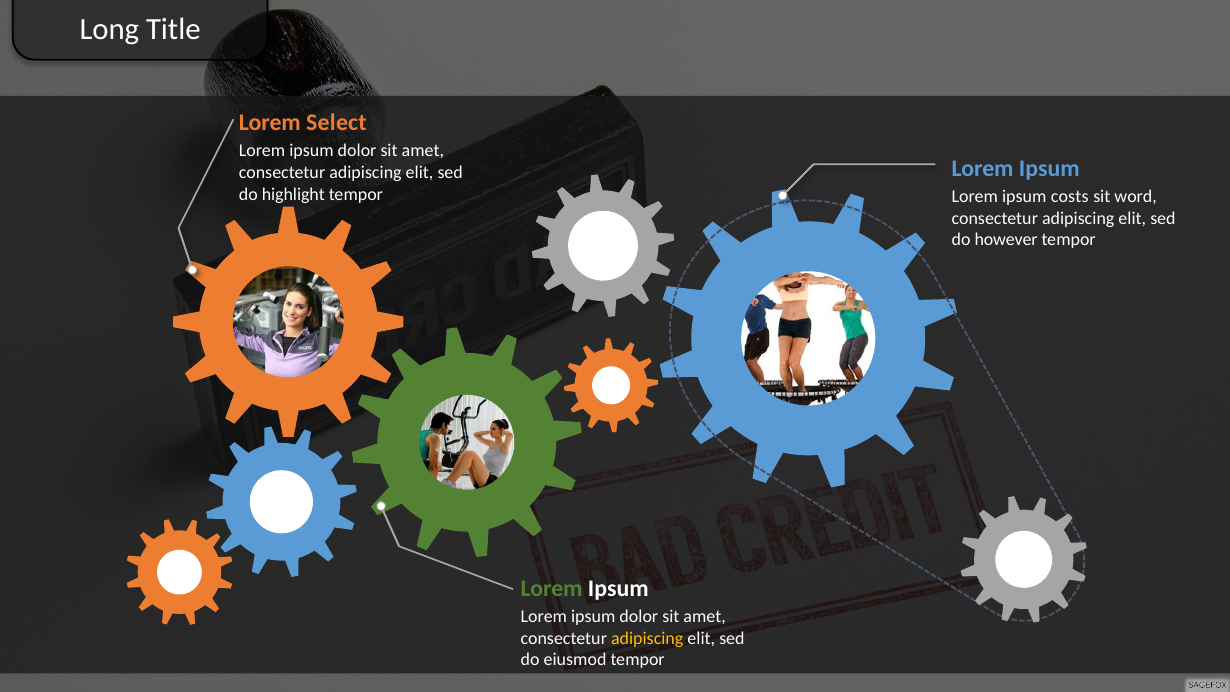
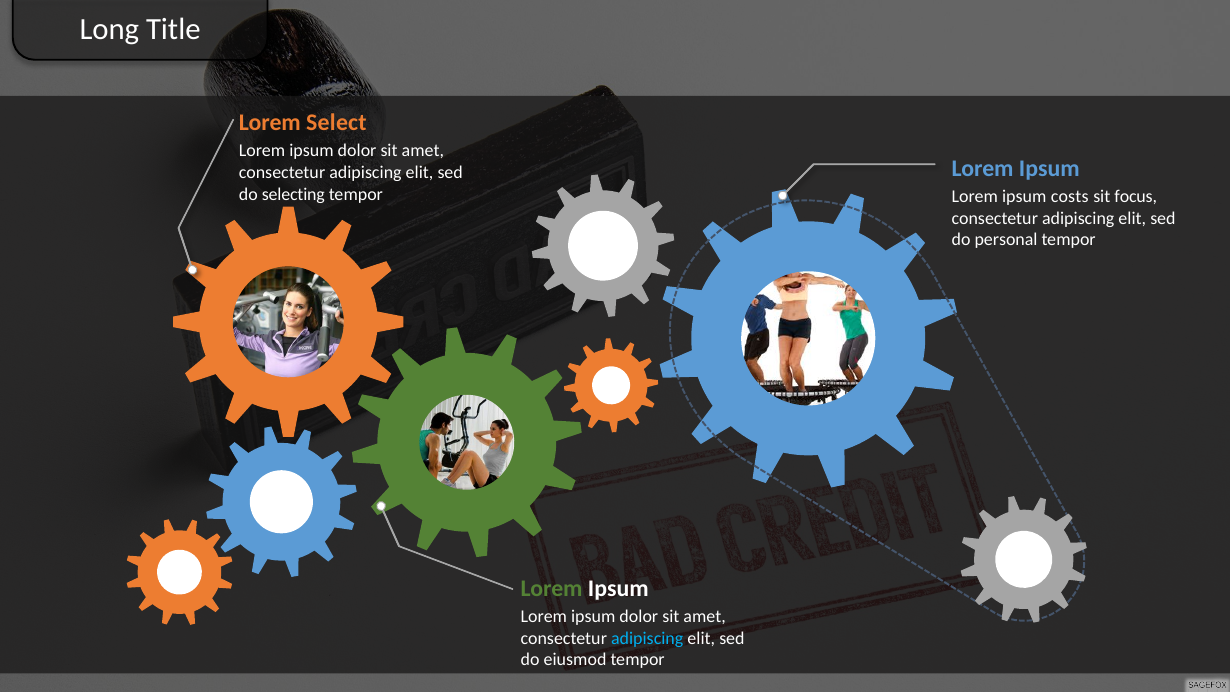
highlight: highlight -> selecting (293, 194)
word: word -> focus (1136, 197)
however: however -> personal (1006, 240)
adipiscing colour: yellow -> light blue (647, 638)
